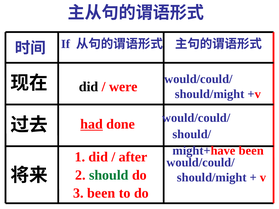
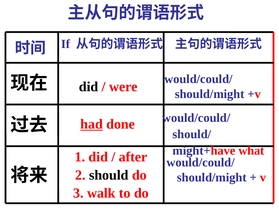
been: been -> what (251, 151)
should colour: green -> black (109, 175)
3 been: been -> walk (101, 193)
